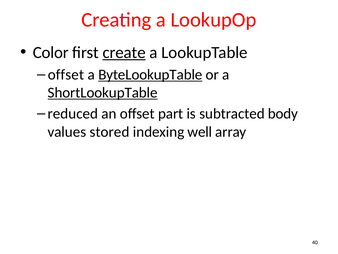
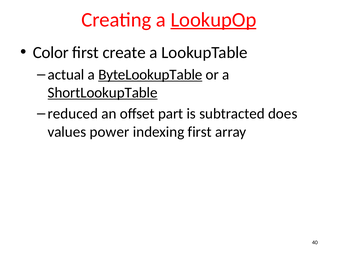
LookupOp underline: none -> present (213, 20)
create underline: present -> none (124, 52)
offset: offset -> actual (66, 74)
body: body -> does (283, 114)
stored: stored -> power (109, 132)
indexing well: well -> first (200, 132)
